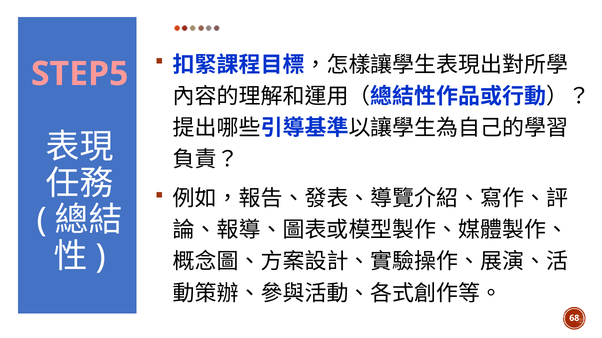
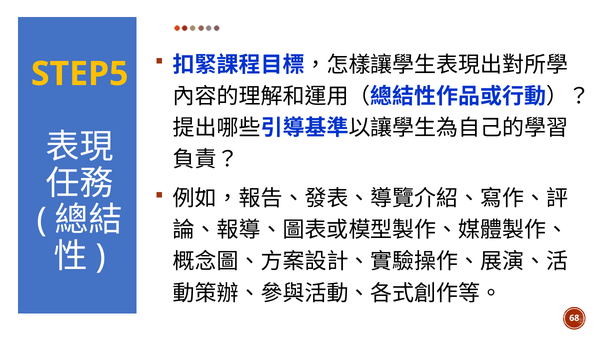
STEP5 colour: pink -> yellow (80, 74)
